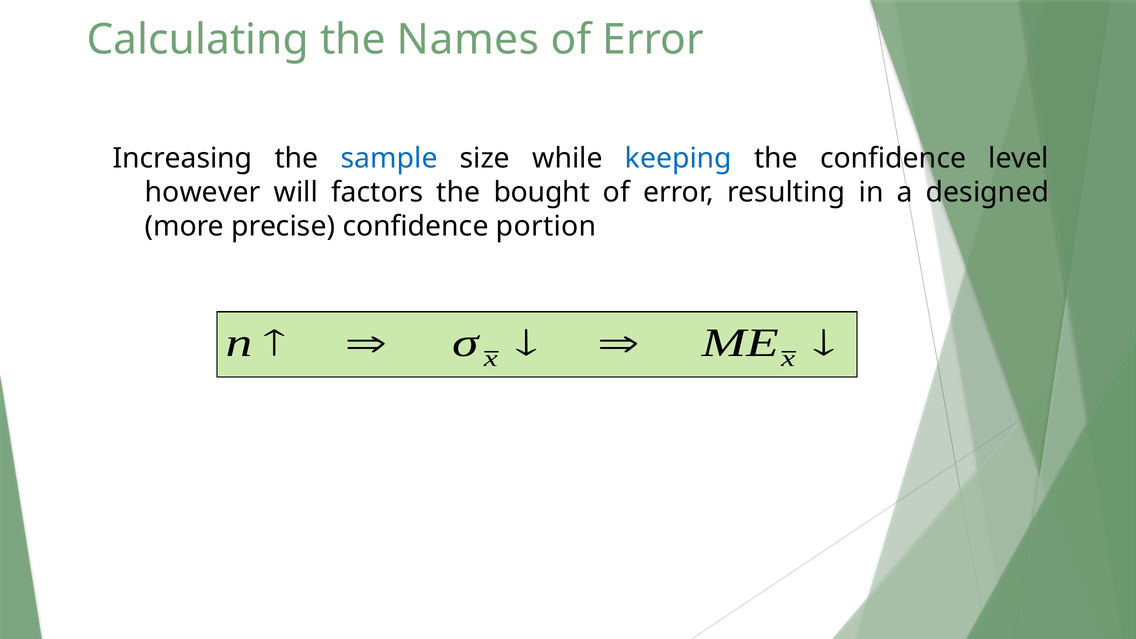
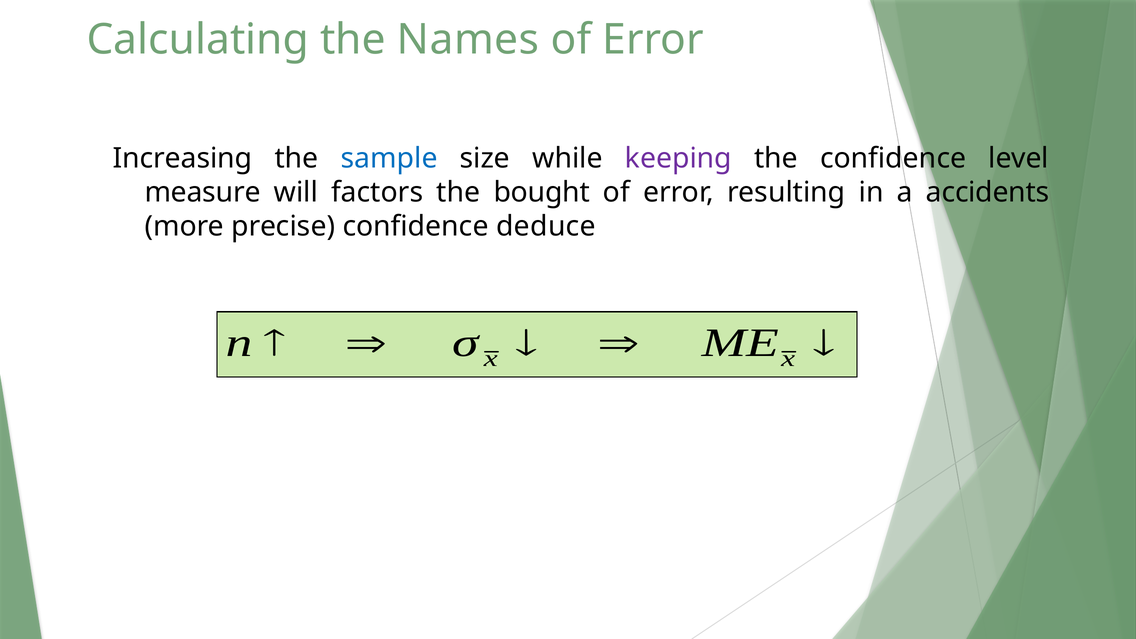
keeping colour: blue -> purple (678, 158)
however: however -> measure (203, 192)
designed: designed -> accidents (988, 192)
portion: portion -> deduce (546, 226)
